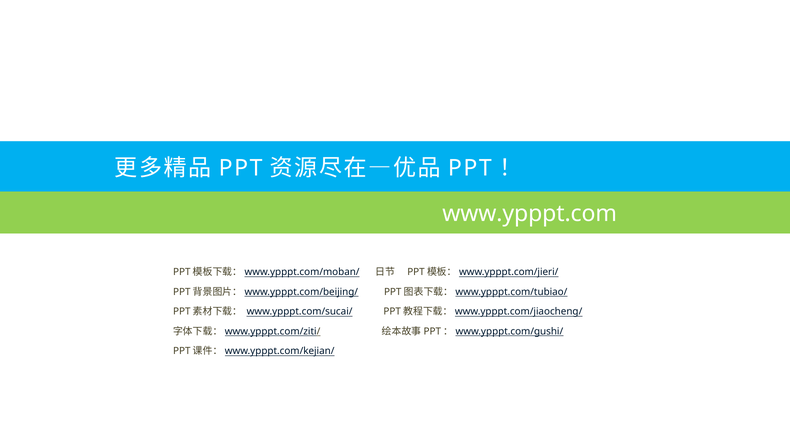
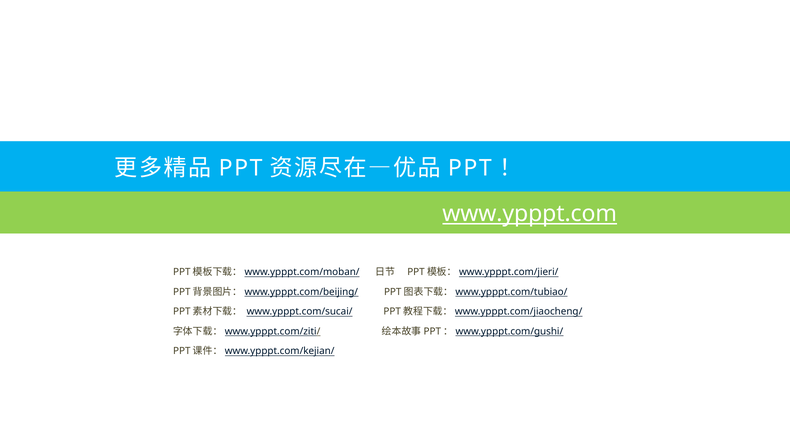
www.ypppt.com underline: none -> present (530, 214)
